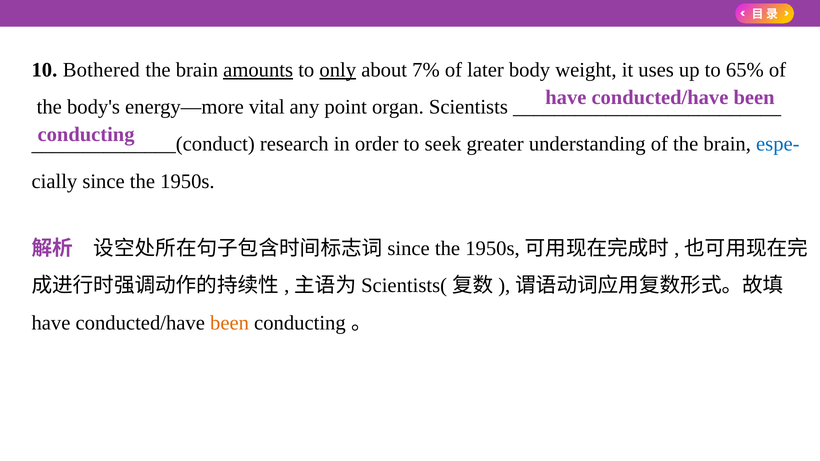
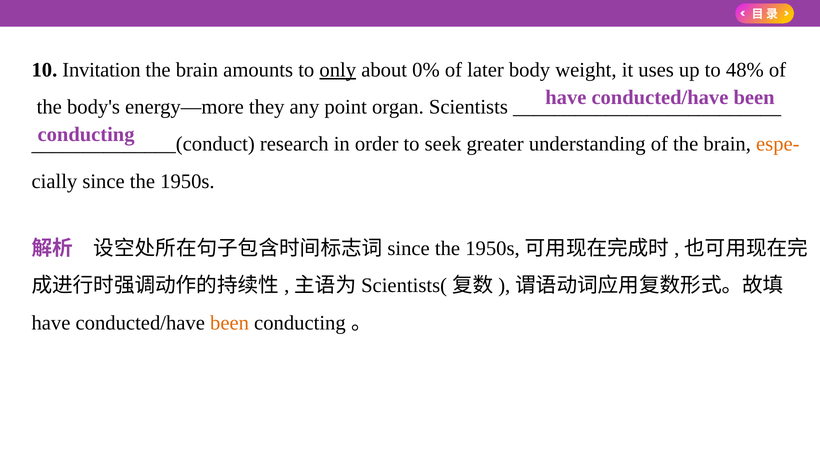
Bothered: Bothered -> Invitation (101, 70)
amounts underline: present -> none (258, 70)
7%: 7% -> 0% (426, 70)
65%: 65% -> 48% (745, 70)
vital: vital -> they (267, 107)
espe- colour: blue -> orange (778, 144)
